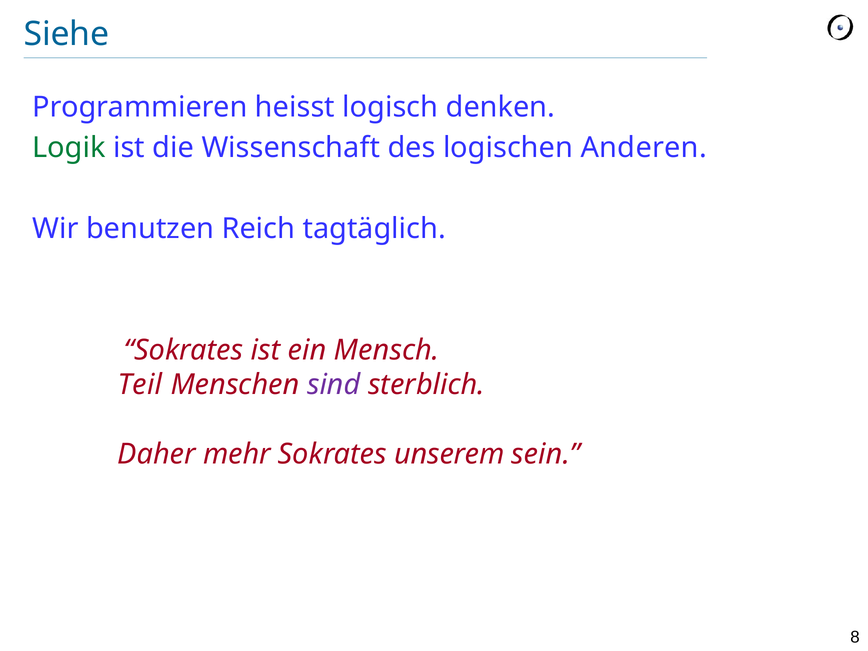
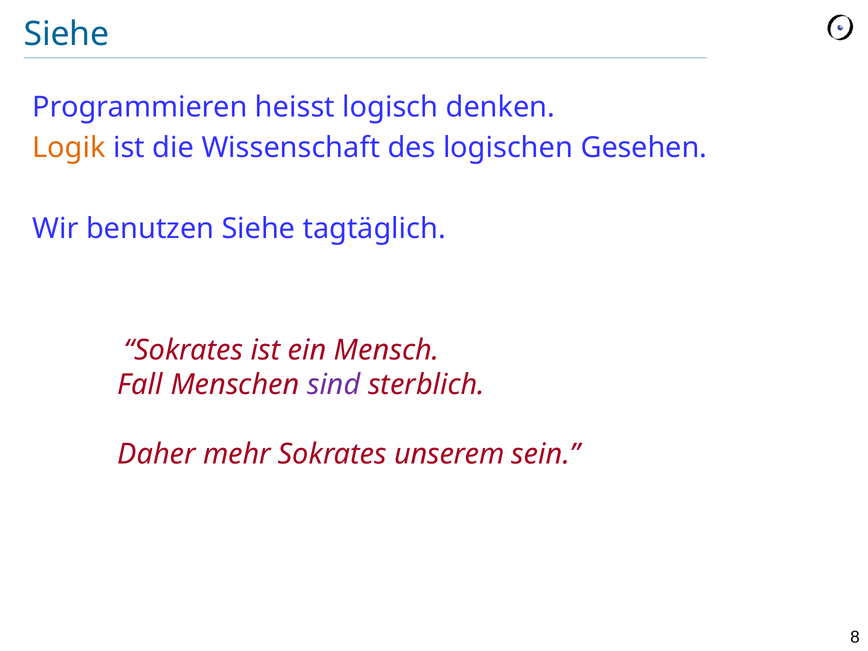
Logik colour: green -> orange (69, 148)
Anderen: Anderen -> Gesehen (644, 148)
benutzen Reich: Reich -> Siehe (258, 229)
Teil: Teil -> Fall (140, 385)
